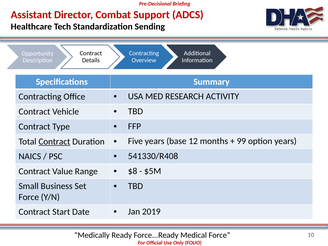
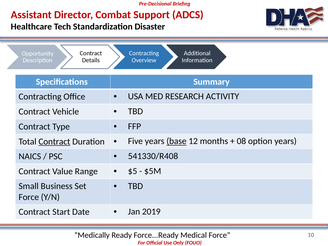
Sending: Sending -> Disaster (150, 27)
base underline: none -> present (176, 141)
99: 99 -> 08 (241, 141)
$8: $8 -> $5 (133, 171)
